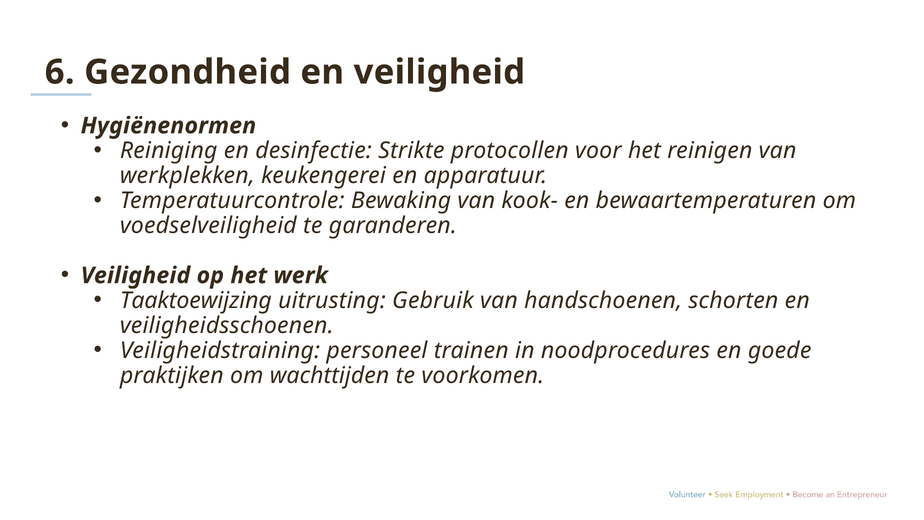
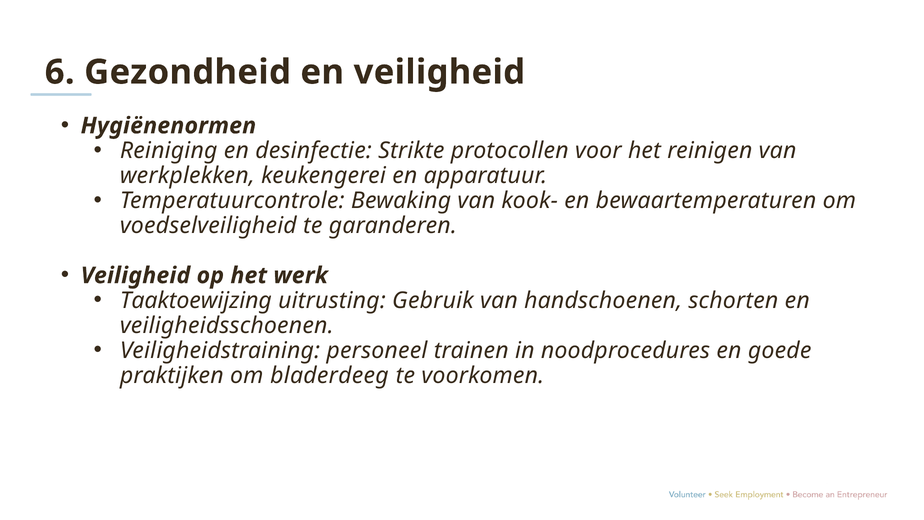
wachttijden: wachttijden -> bladerdeeg (329, 375)
